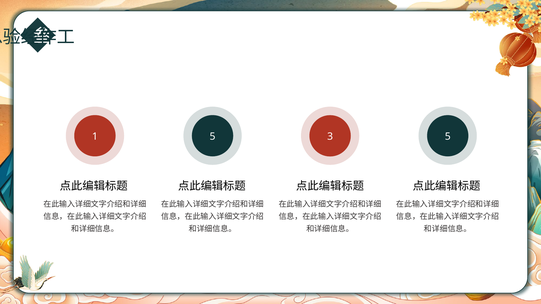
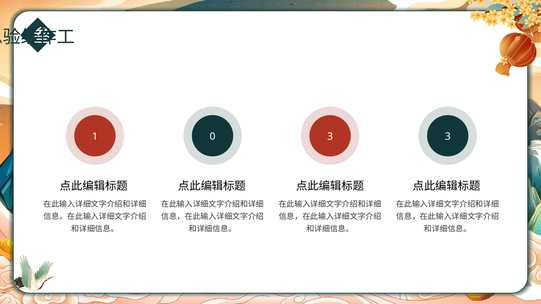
1 5: 5 -> 0 (213, 137)
3 5: 5 -> 3 (448, 137)
